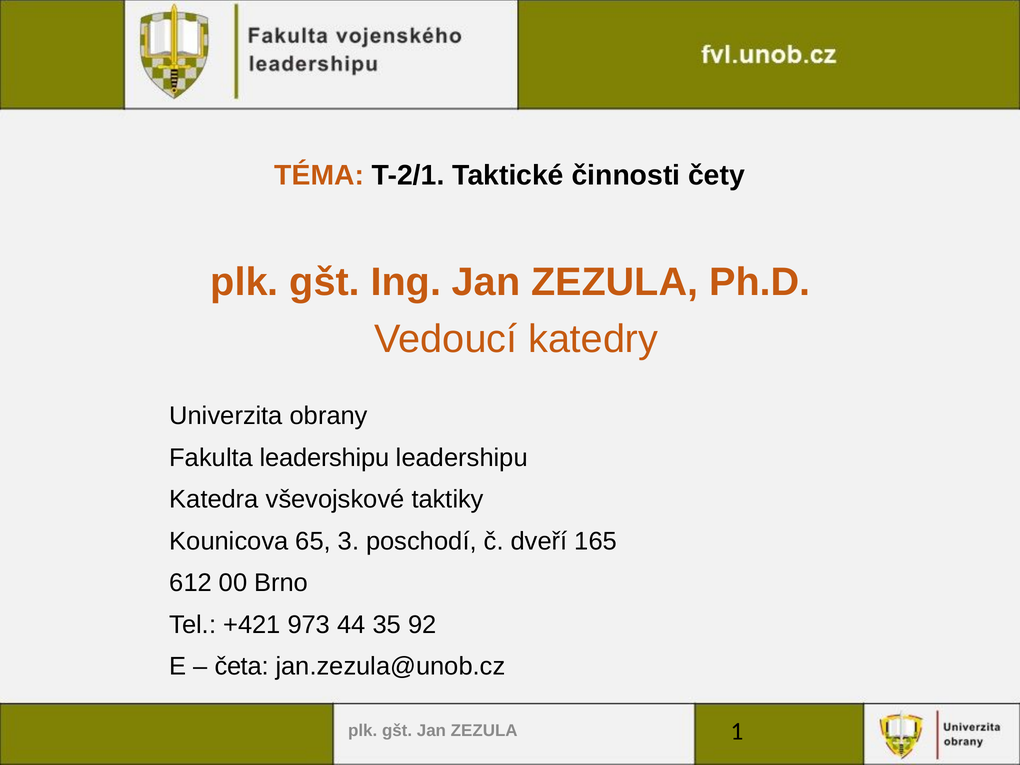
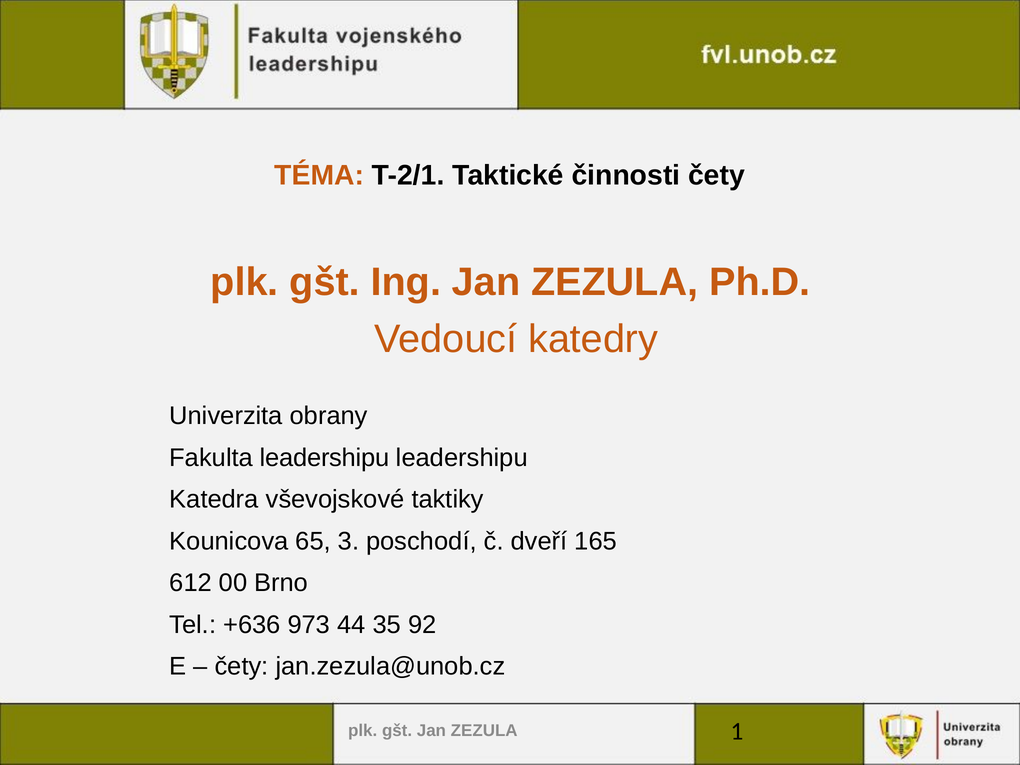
+421: +421 -> +636 (252, 625)
četa: četa -> čety (242, 666)
